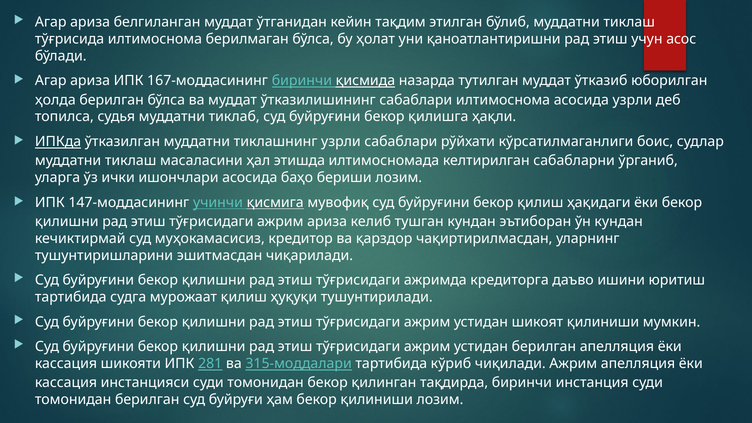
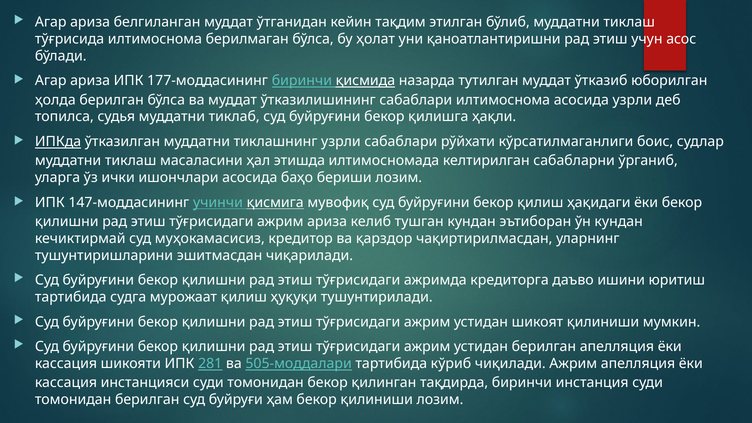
167-моддасининг: 167-моддасининг -> 177-моддасининг (208, 81)
315-моддалари: 315-моддалари -> 505-моддалари (299, 364)
